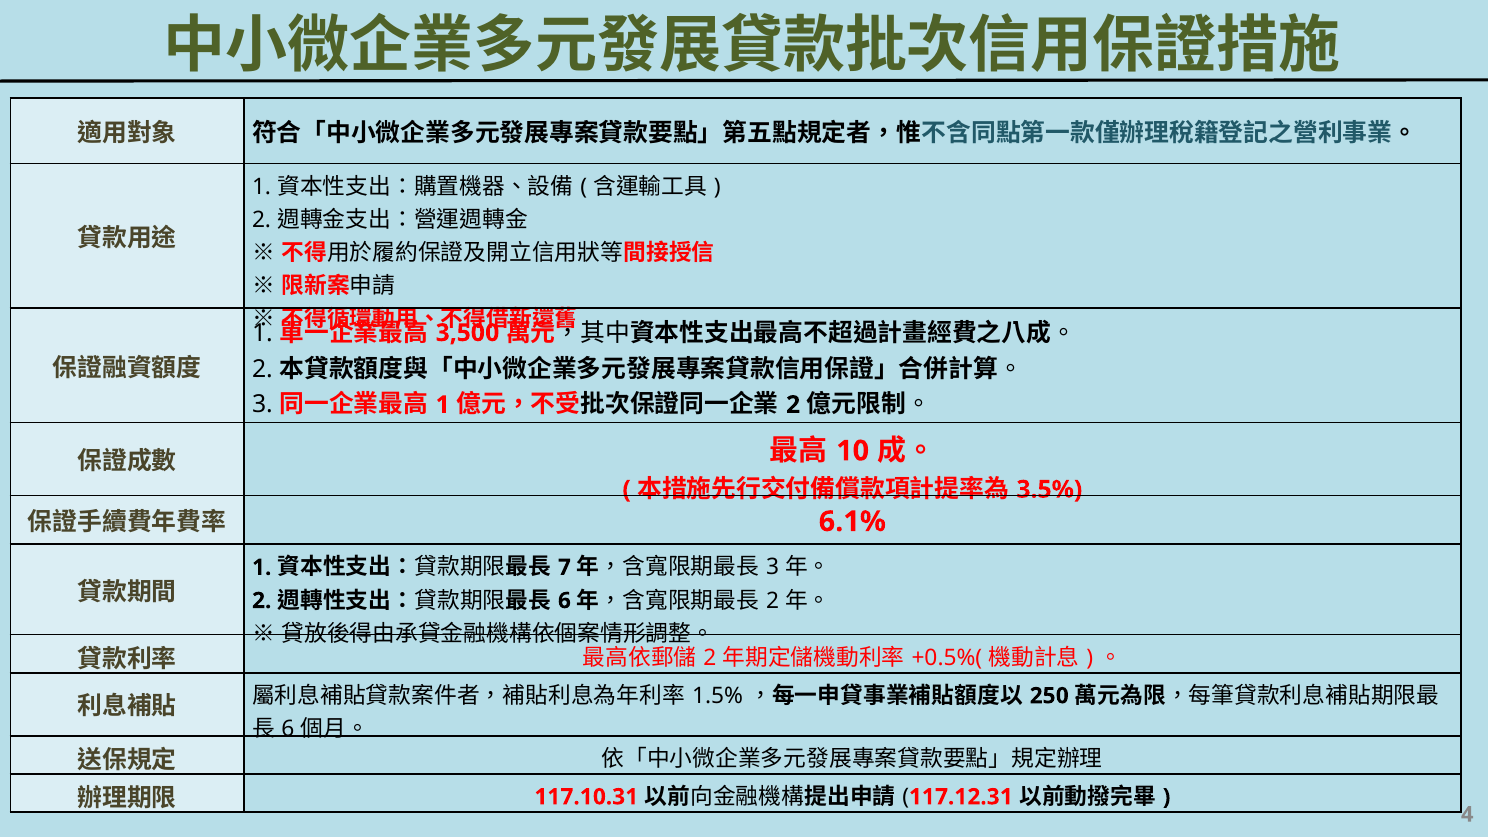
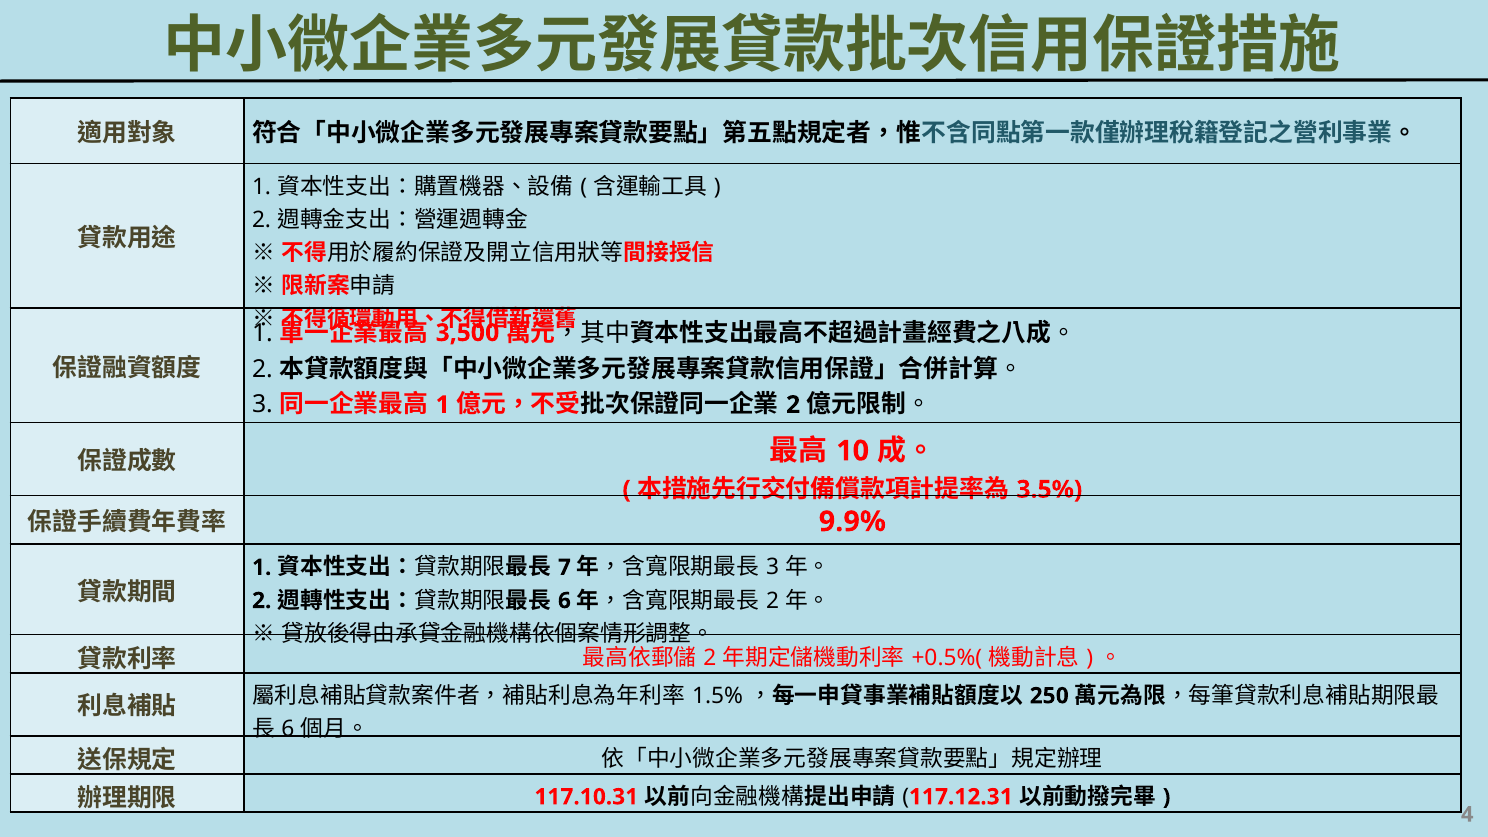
6.1%: 6.1% -> 9.9% (852, 522)
